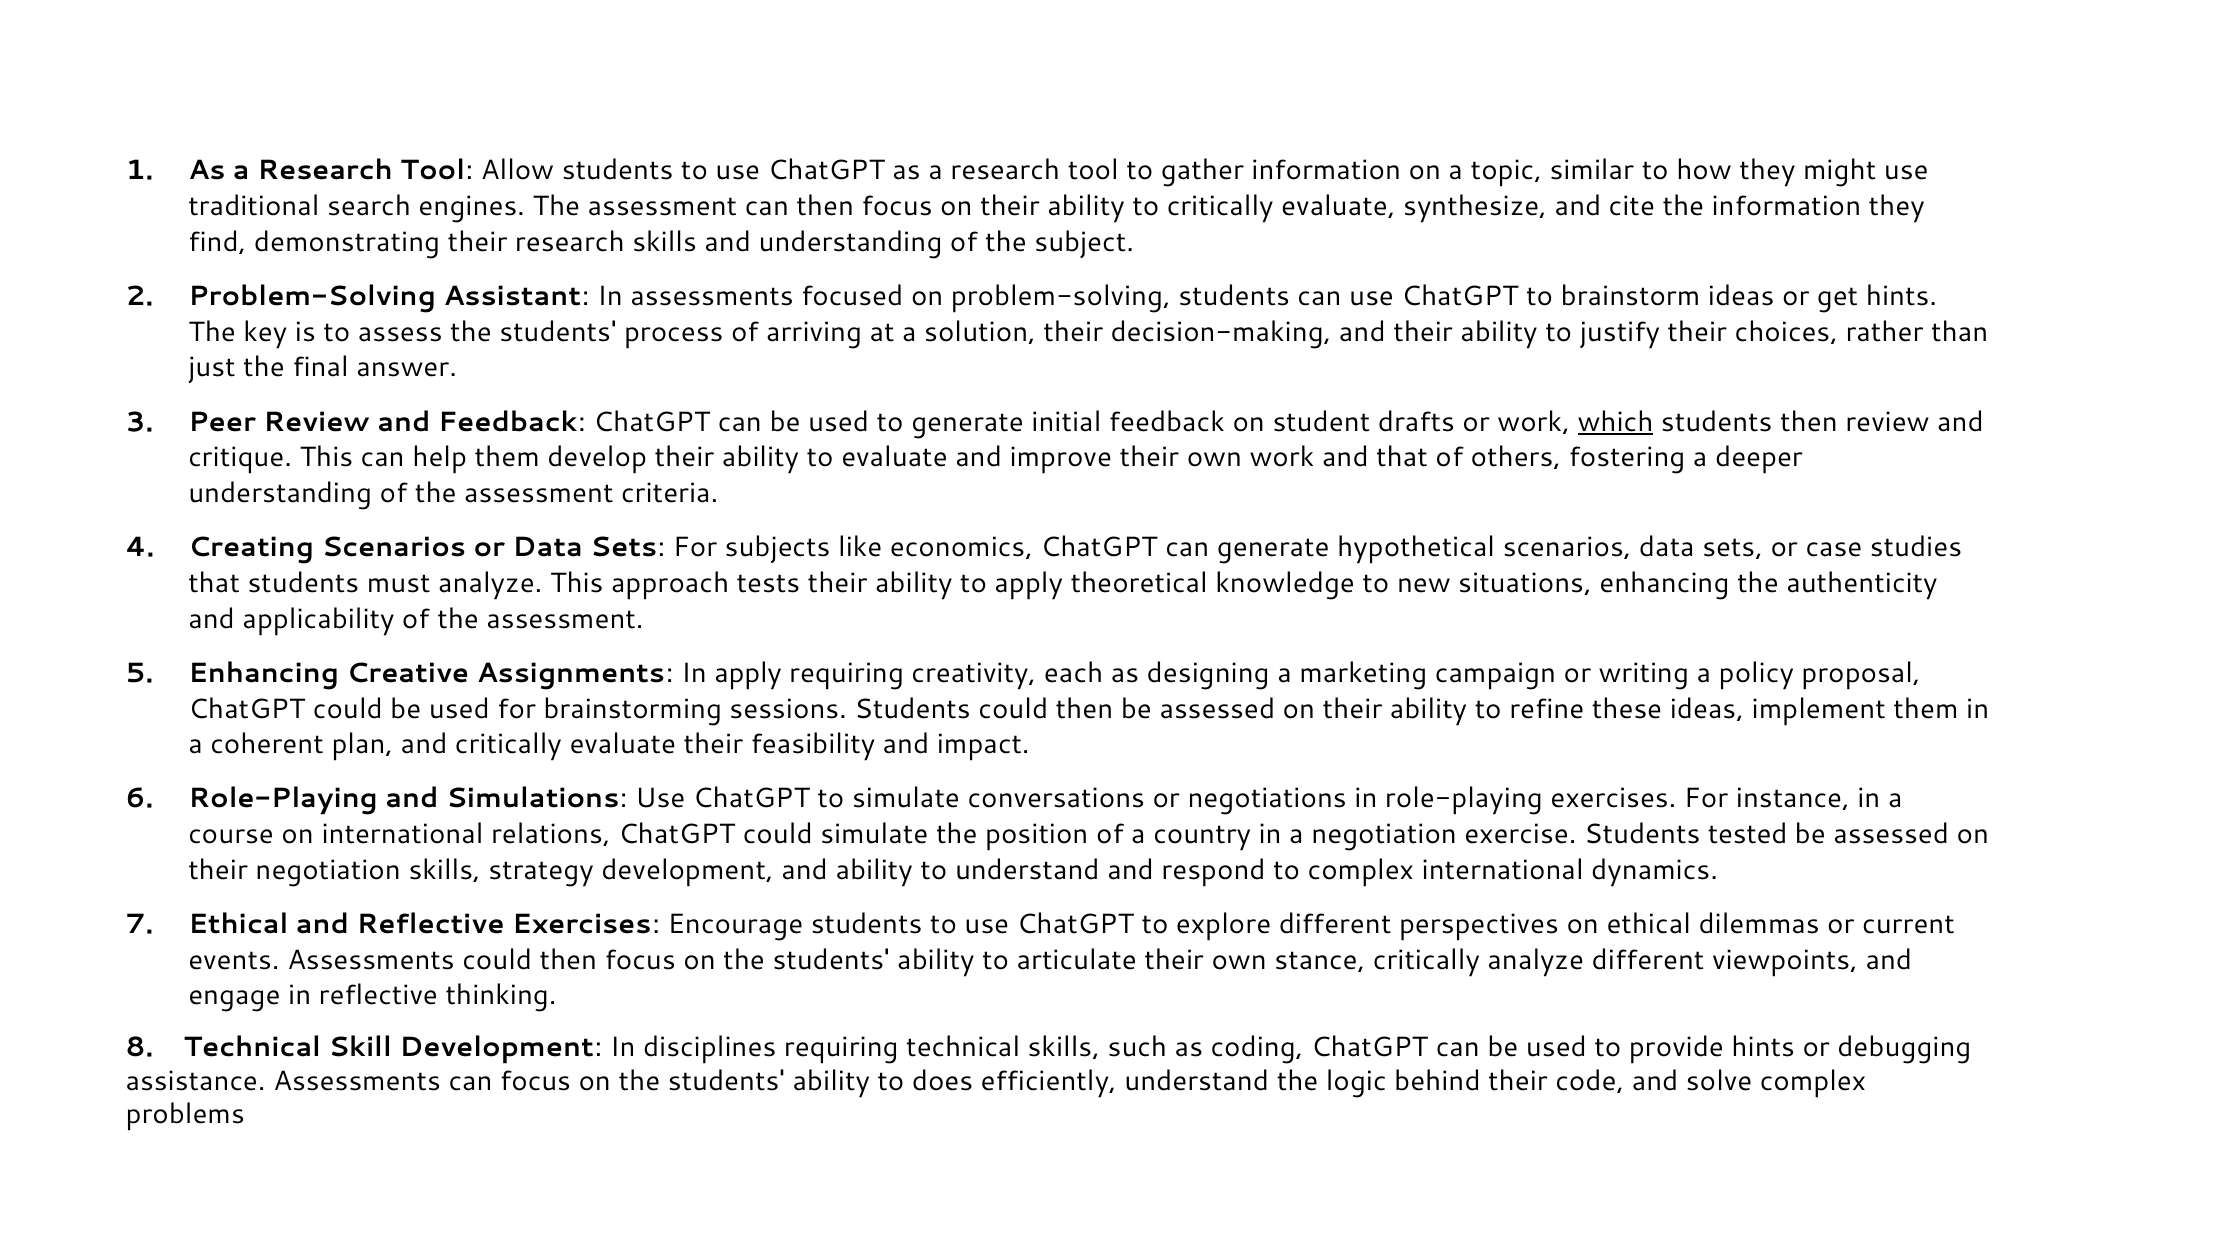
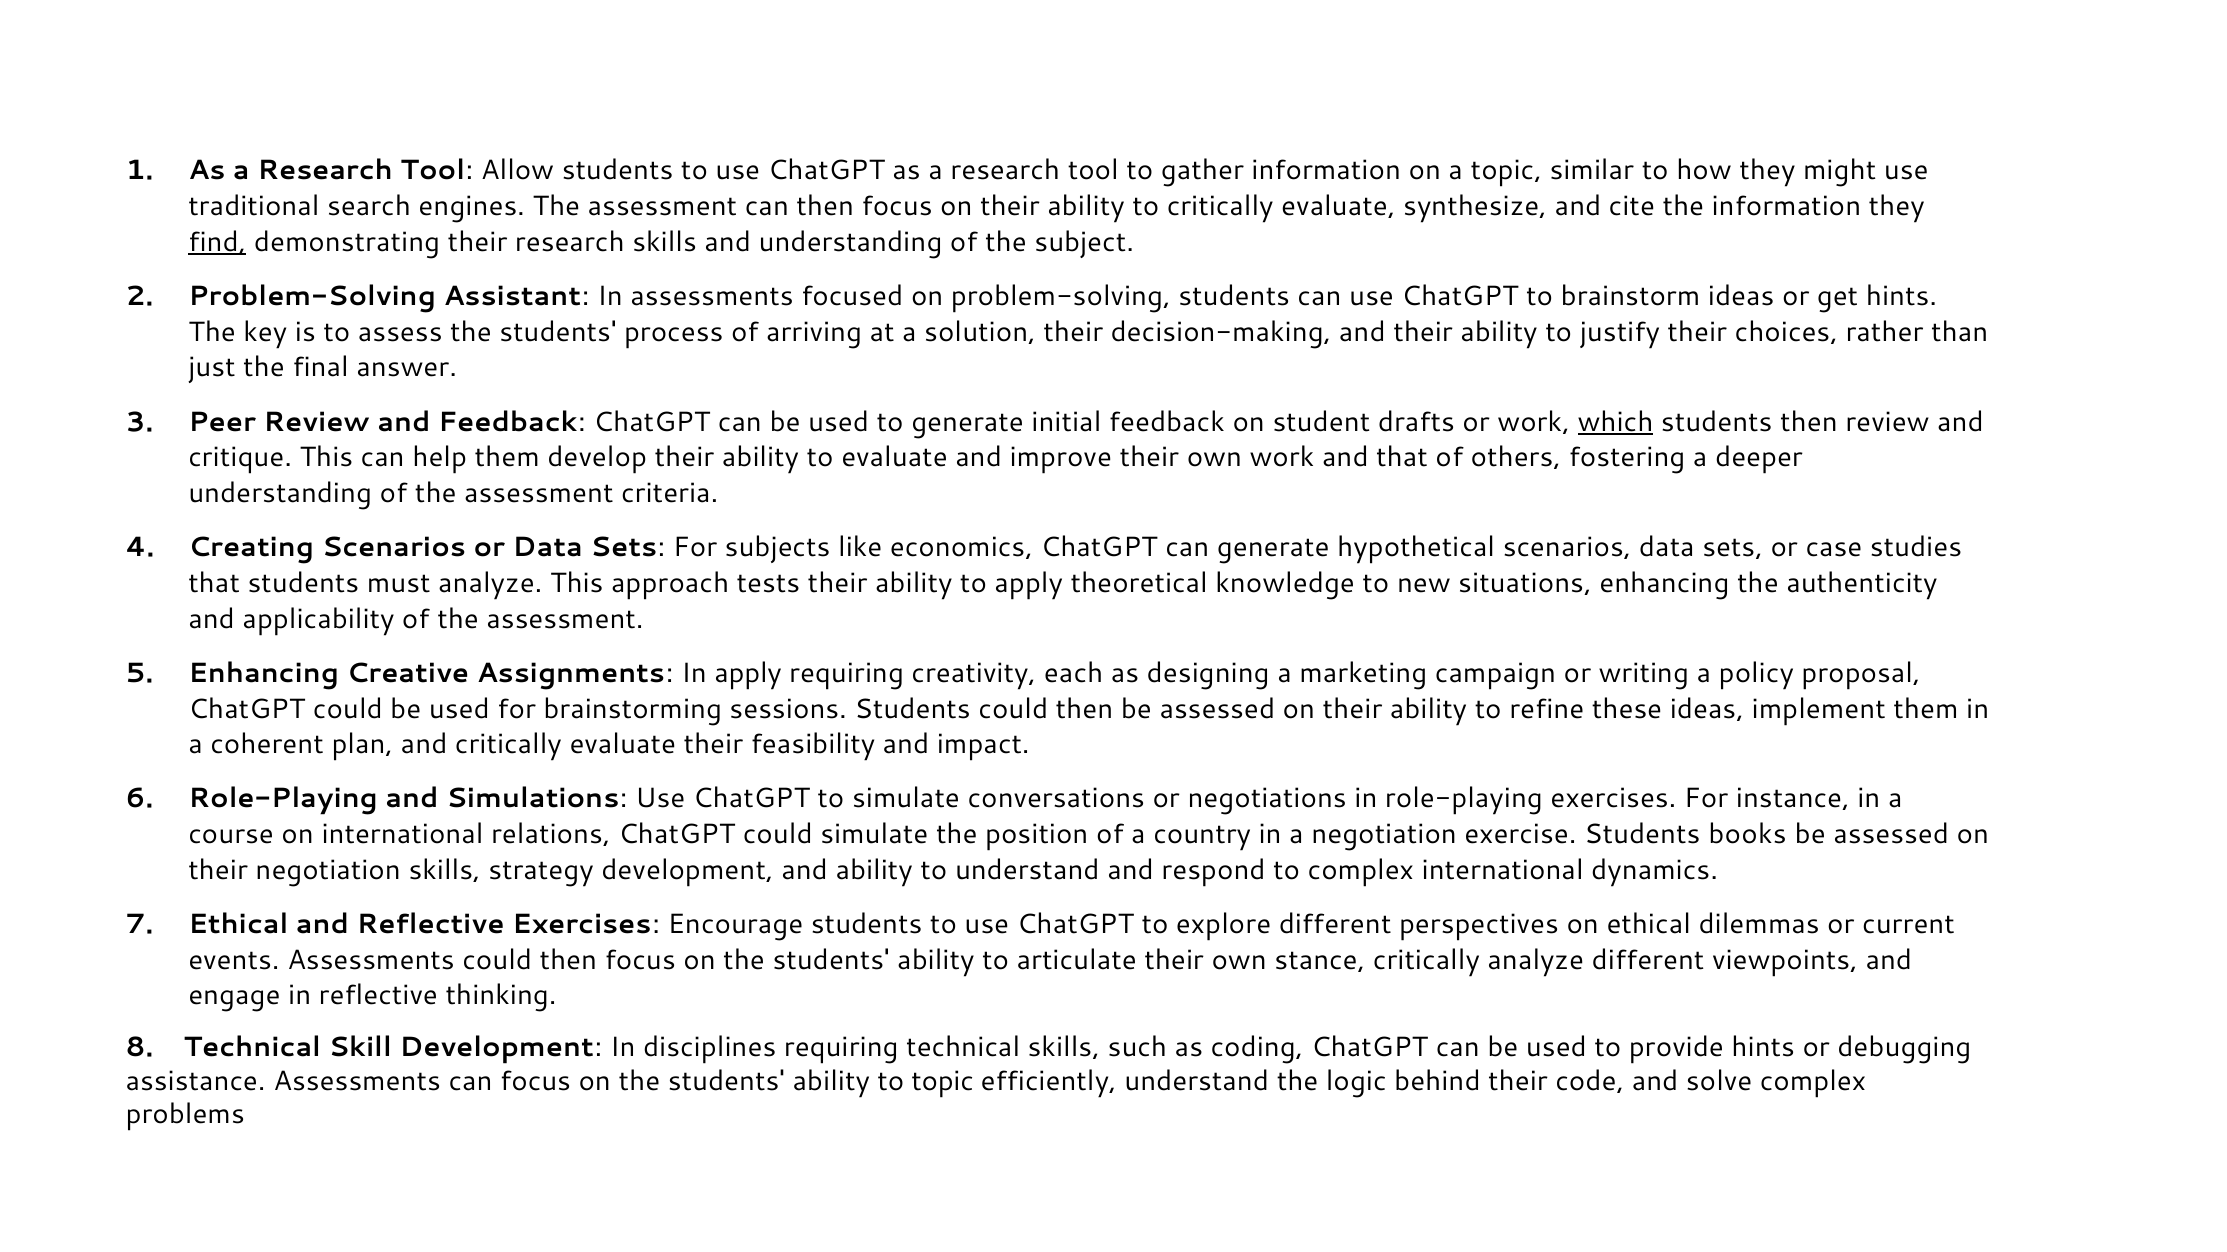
find underline: none -> present (217, 242)
tested: tested -> books (1747, 835)
to does: does -> topic (943, 1082)
